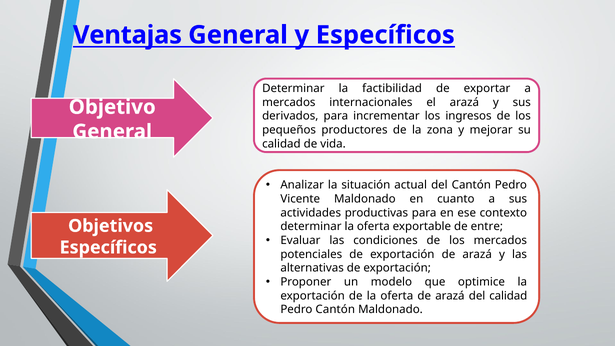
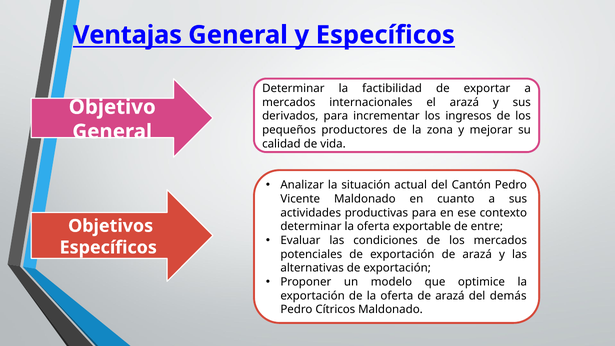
del calidad: calidad -> demás (508, 296)
Pedro Cantón: Cantón -> Cítricos (335, 310)
